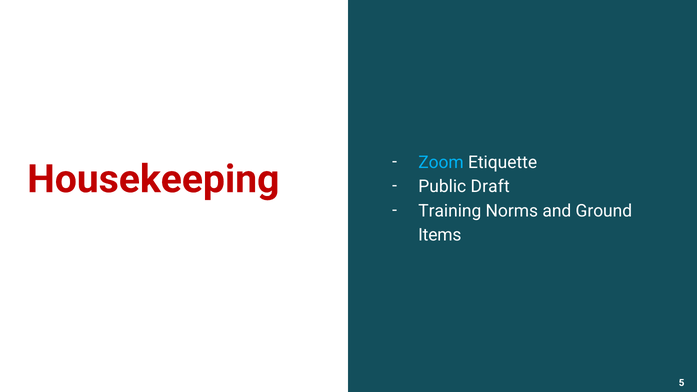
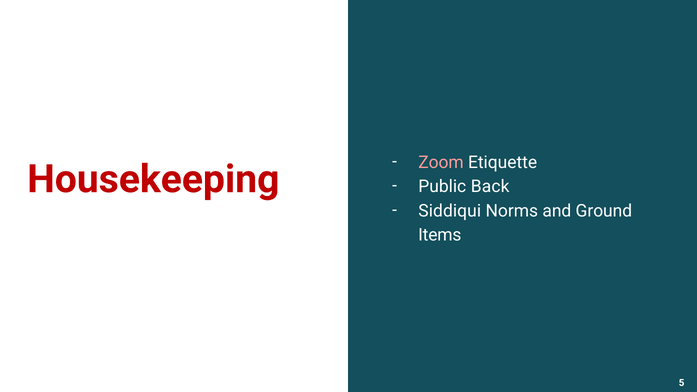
Zoom colour: light blue -> pink (441, 163)
Draft: Draft -> Back (490, 187)
Training: Training -> Siddiqui (450, 211)
